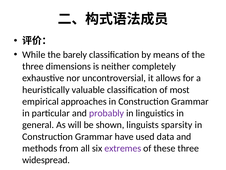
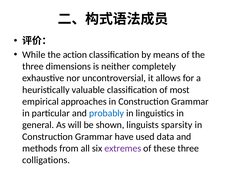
barely: barely -> action (75, 54)
probably colour: purple -> blue (107, 113)
widespread: widespread -> colligations (46, 160)
